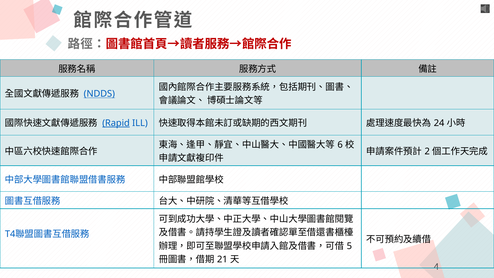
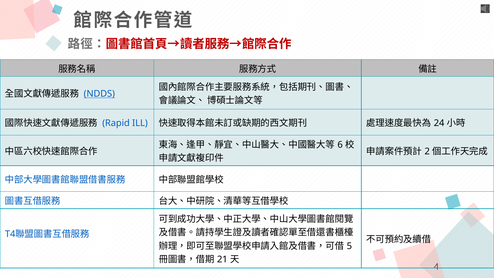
Rapid underline: present -> none (116, 123)
